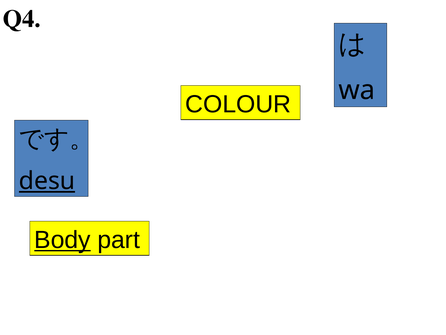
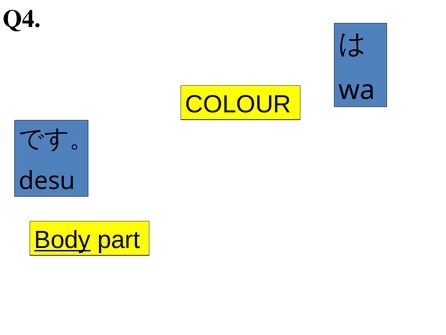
desu underline: present -> none (47, 181)
